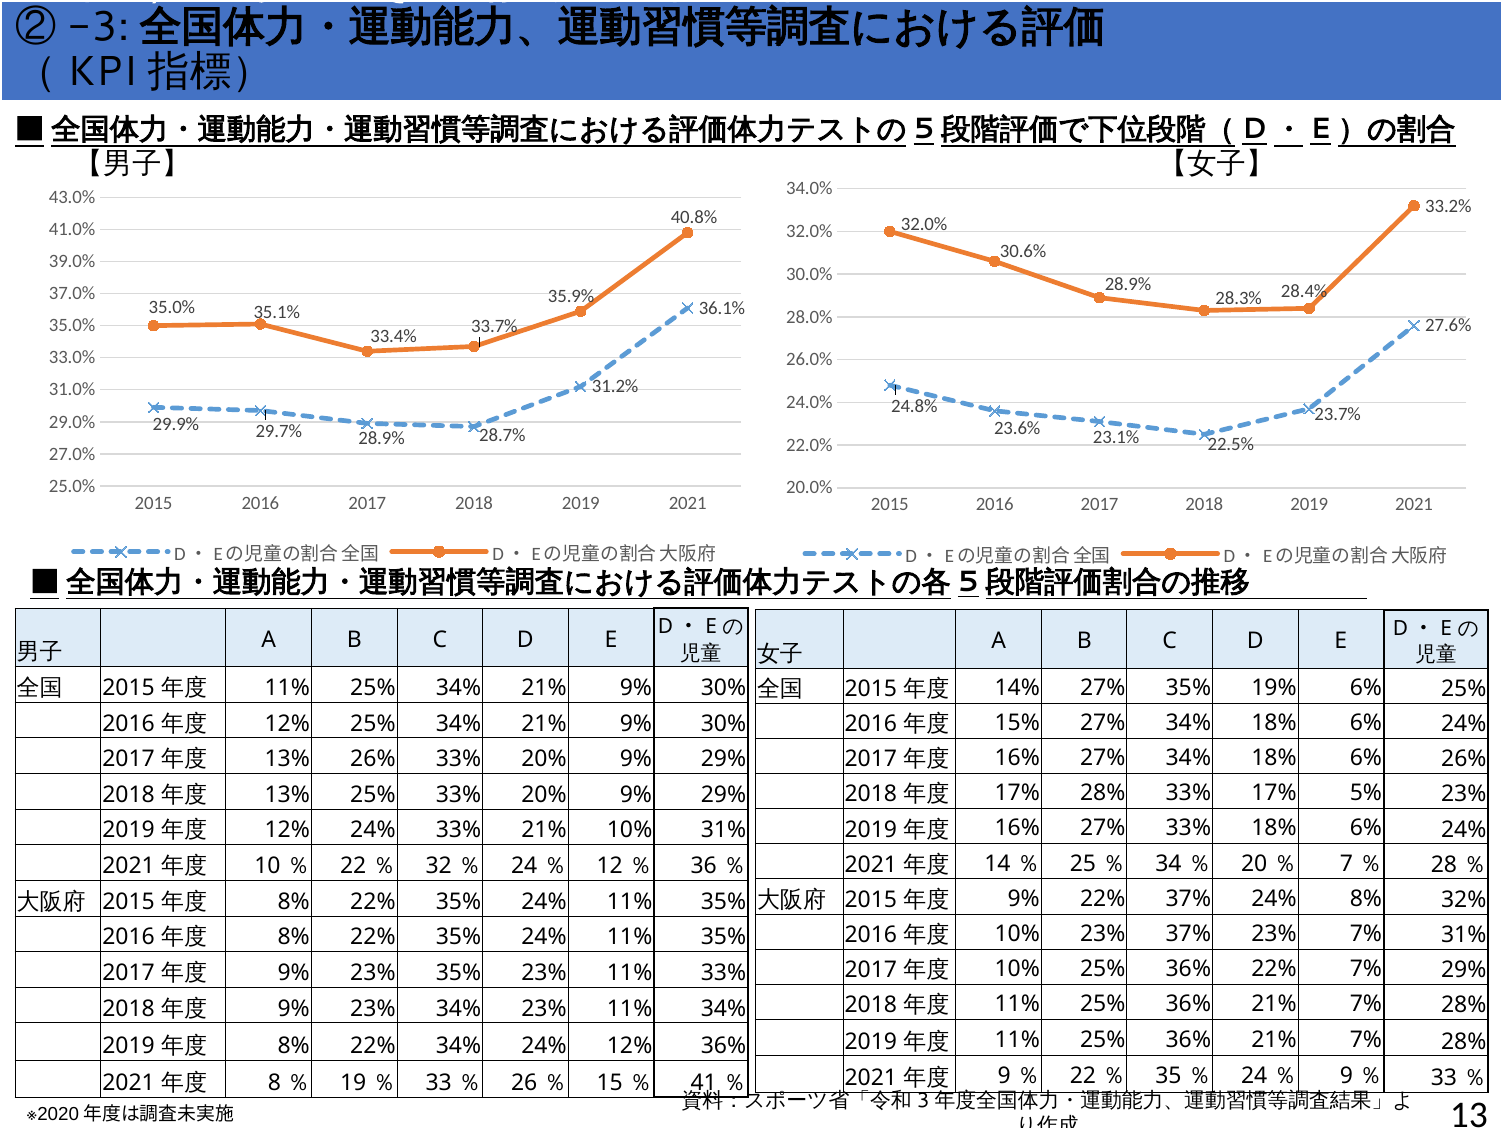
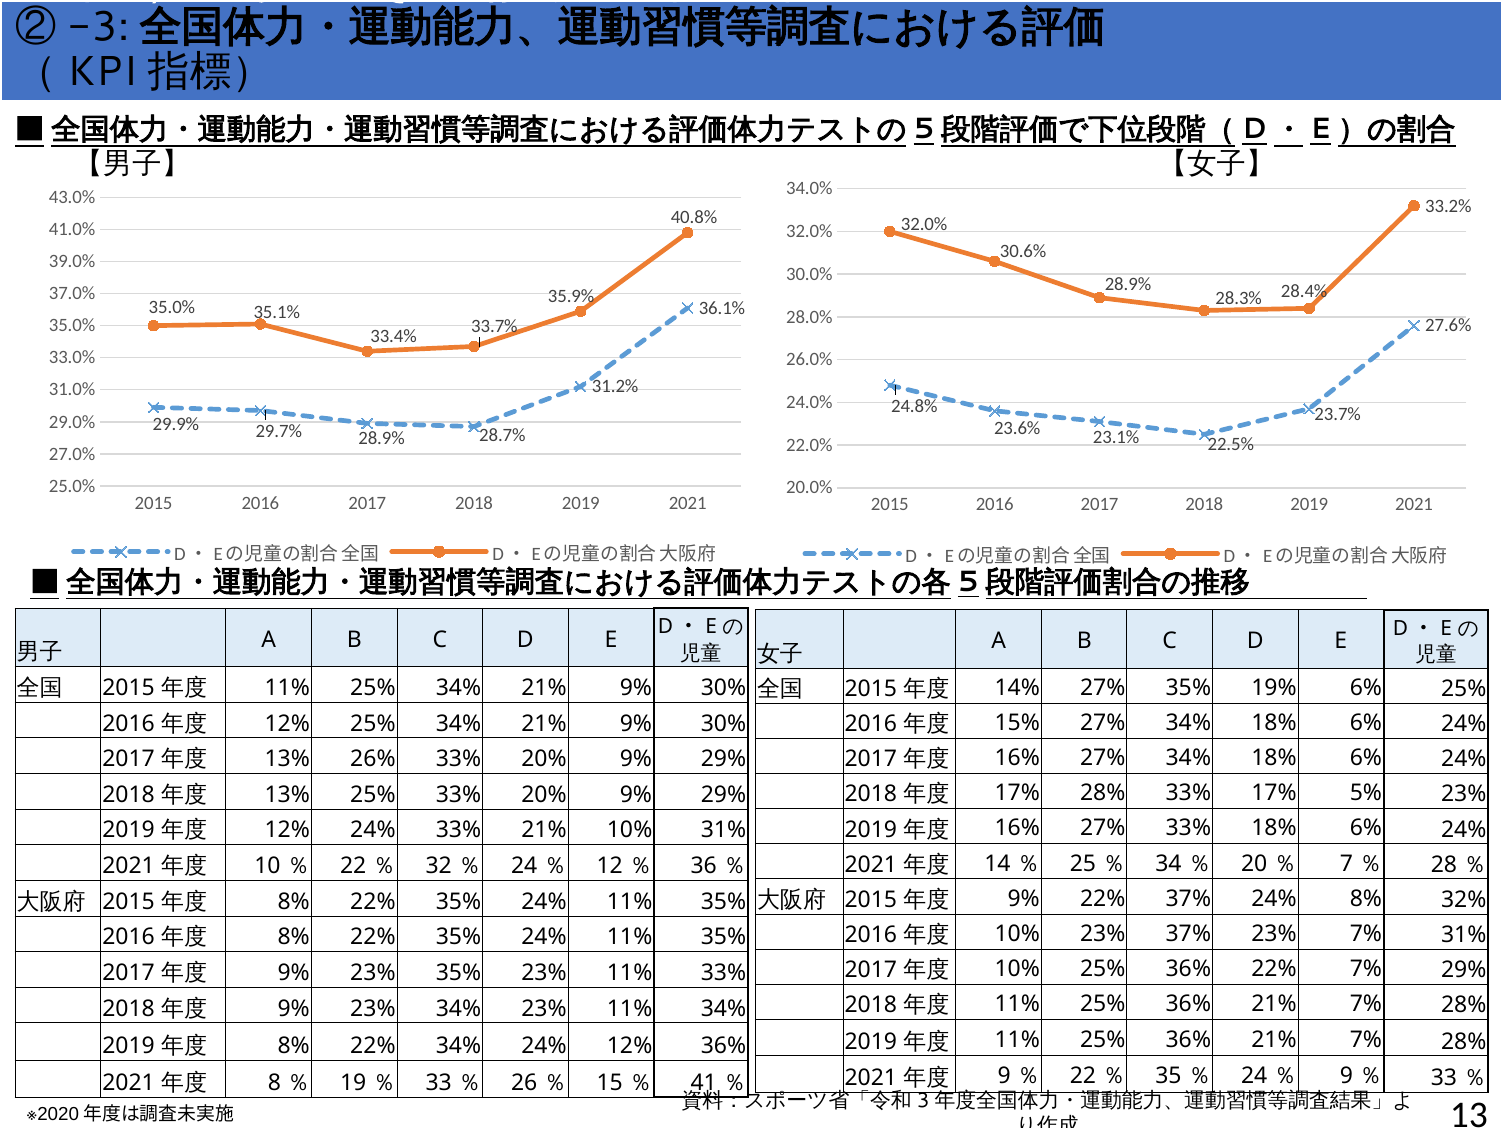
26%: 26% -> 24% (1464, 759)
